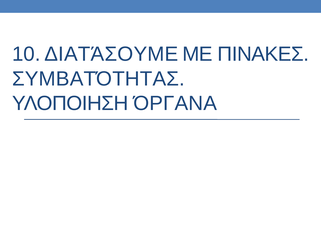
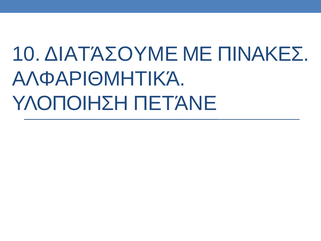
ΣΥΜΒΑΤΌΤΗΤΑΣ: ΣΥΜΒΑΤΌΤΗΤΑΣ -> ΑΛΦΑΡΙΘΜΗΤΙΚΆ (99, 79)
ΌΡΓΑΝΑ: ΌΡΓΑΝΑ -> ΠΕΤΆΝΕ (175, 103)
